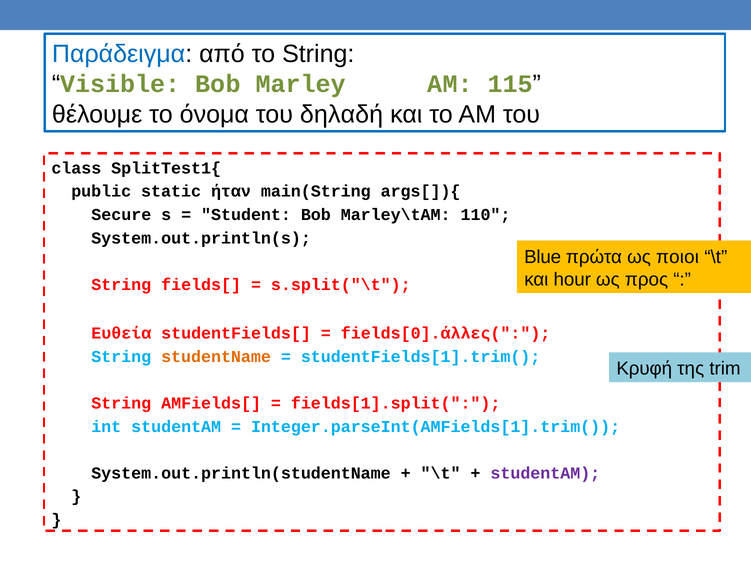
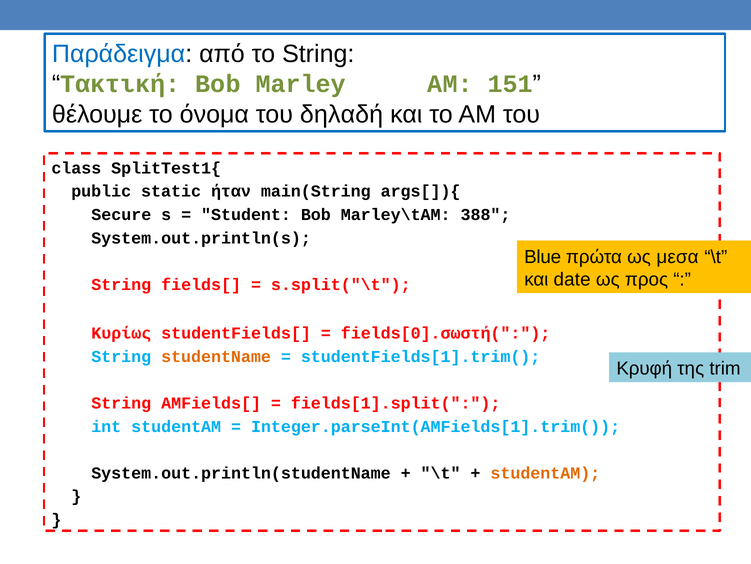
Visible: Visible -> Τακτική (120, 84)
115: 115 -> 151 (510, 84)
110: 110 -> 388 (486, 215)
ποιοι: ποιοι -> μεσα (678, 256)
hour: hour -> date (572, 279)
Ευθεία: Ευθεία -> Κυρίως (121, 333)
fields[0].άλλες(: fields[0].άλλες( -> fields[0].σωστή( (446, 333)
studentAM colour: purple -> orange (545, 472)
